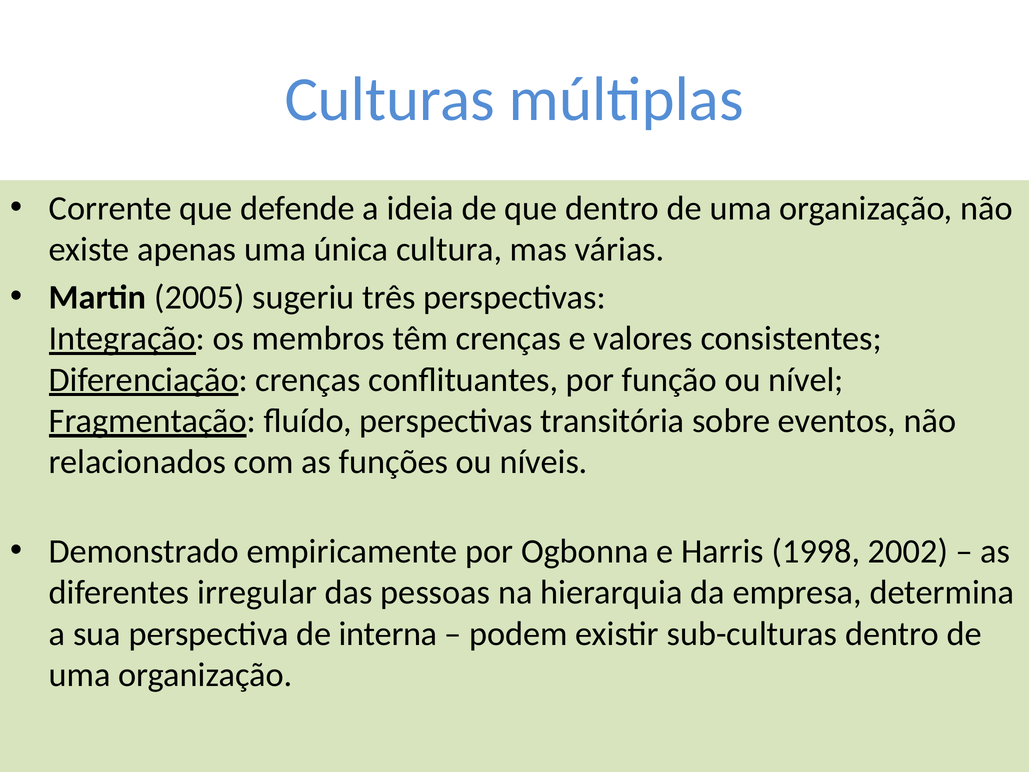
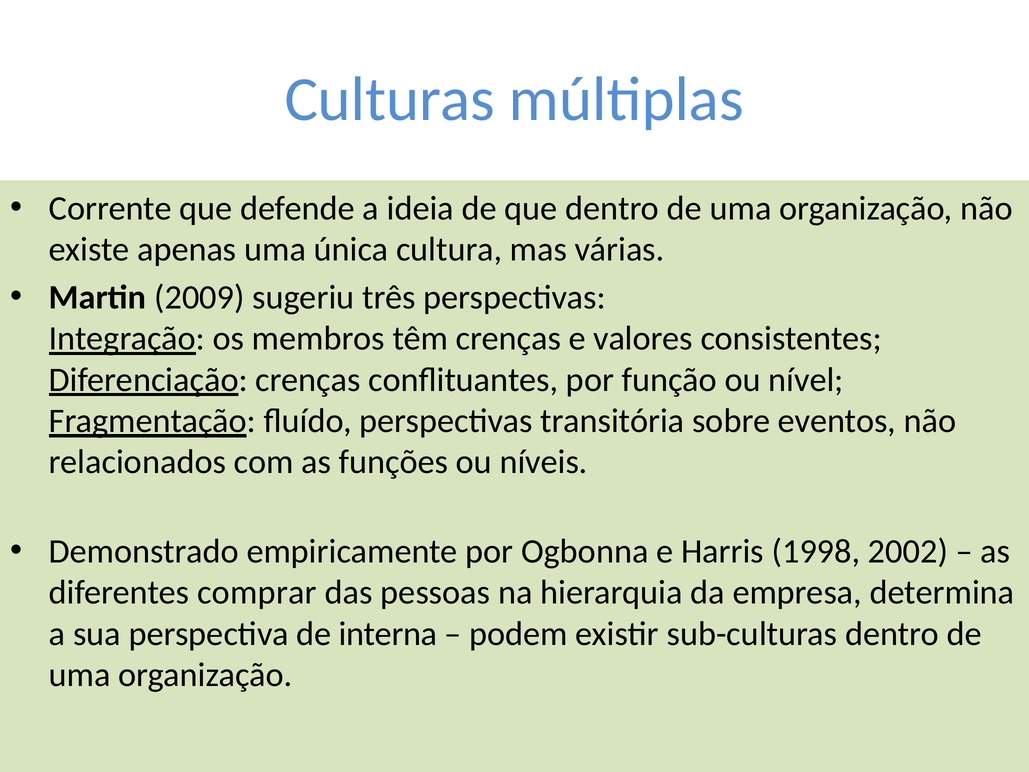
2005: 2005 -> 2009 (199, 297)
irregular: irregular -> comprar (257, 592)
